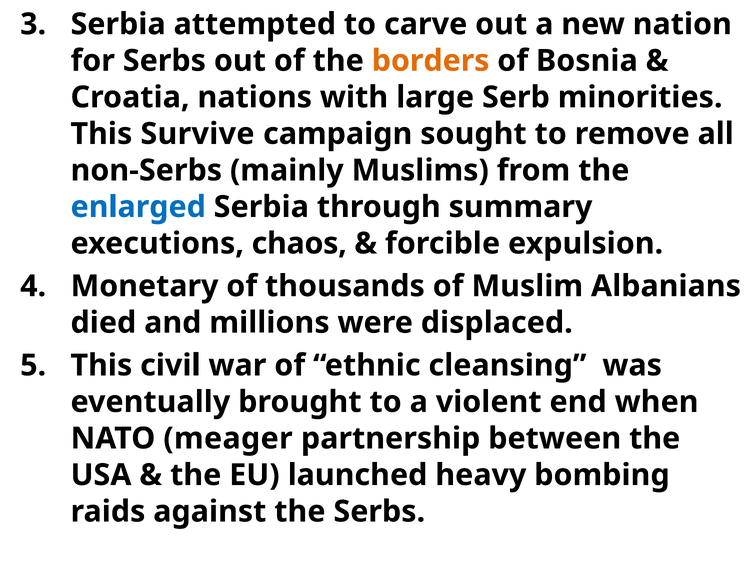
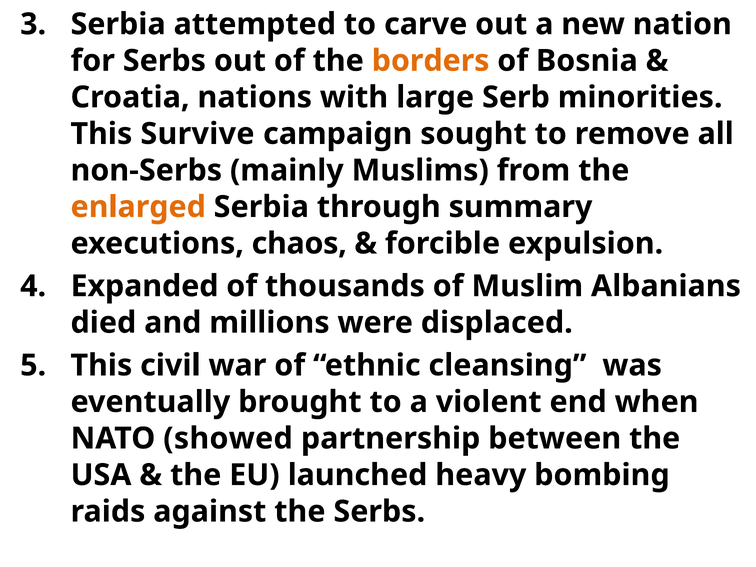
enlarged colour: blue -> orange (138, 207)
Monetary: Monetary -> Expanded (145, 286)
meager: meager -> showed (228, 438)
